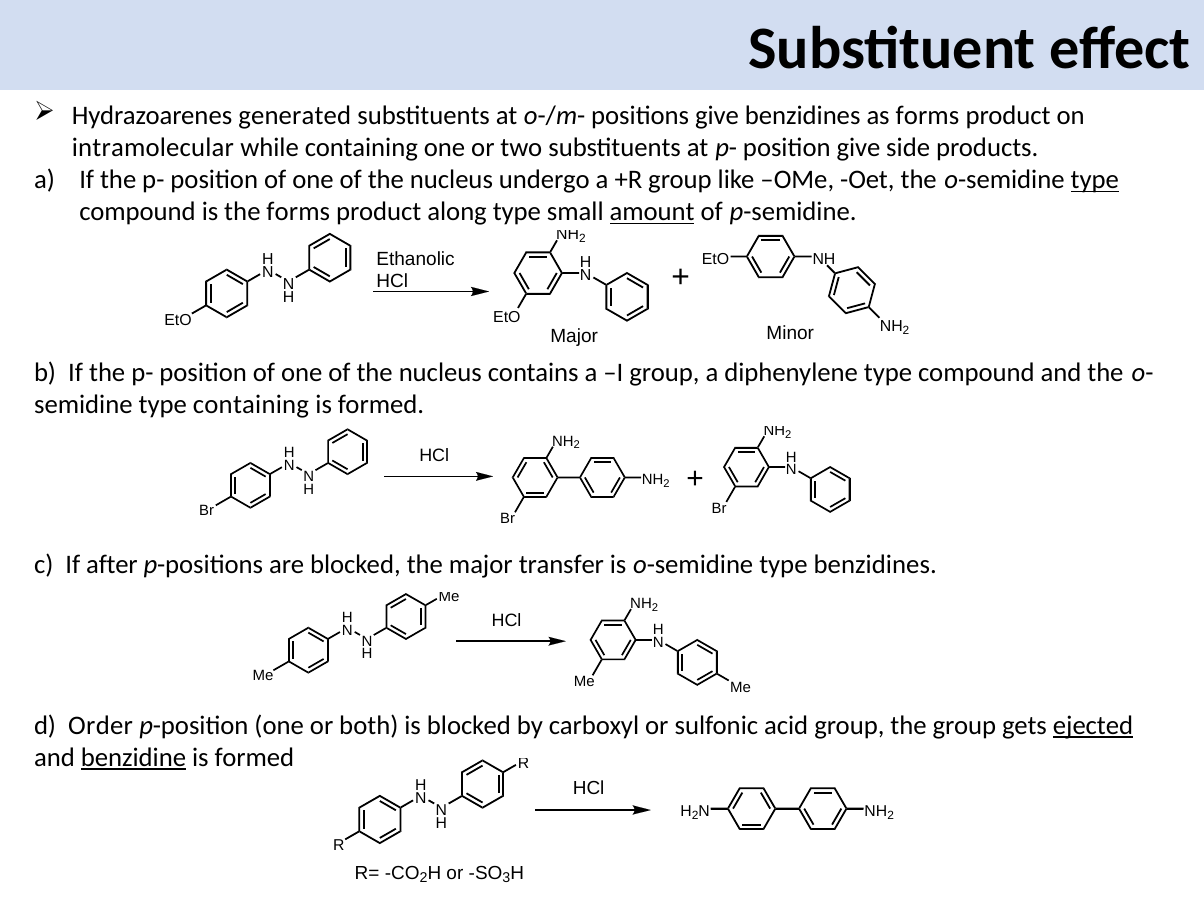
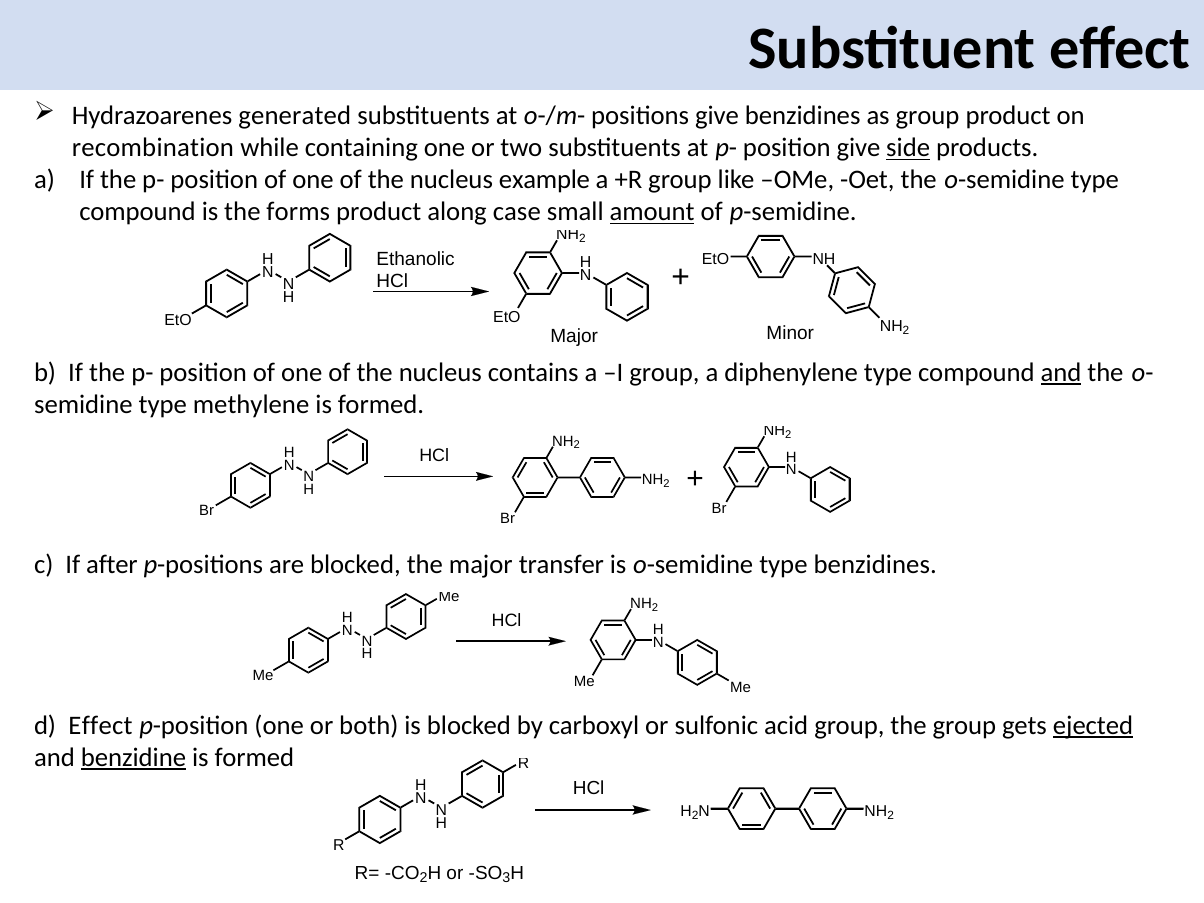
as forms: forms -> group (928, 116)
intramolecular: intramolecular -> recombination (153, 148)
side underline: none -> present (908, 148)
undergo: undergo -> example (544, 180)
type underline: present -> none (1095, 180)
along type: type -> case (517, 212)
and underline: none -> present (1061, 373)
type containing: containing -> methylene (251, 405)
d Order: Order -> Effect (101, 726)
